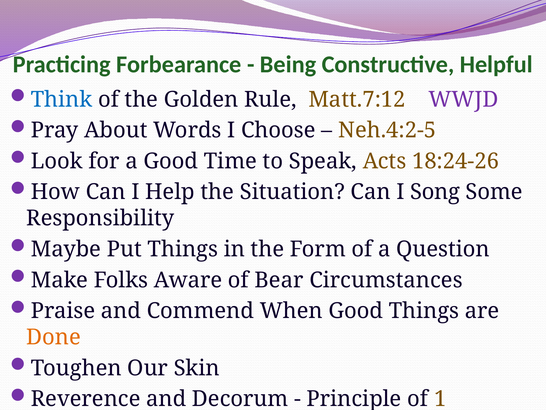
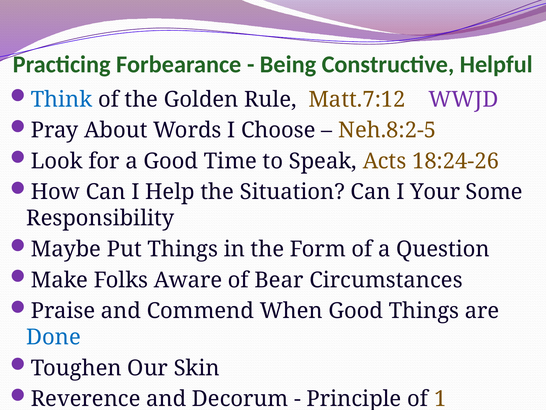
Neh.4:2-5: Neh.4:2-5 -> Neh.8:2-5 (387, 130)
Song: Song -> Your (435, 192)
Done colour: orange -> blue (54, 337)
